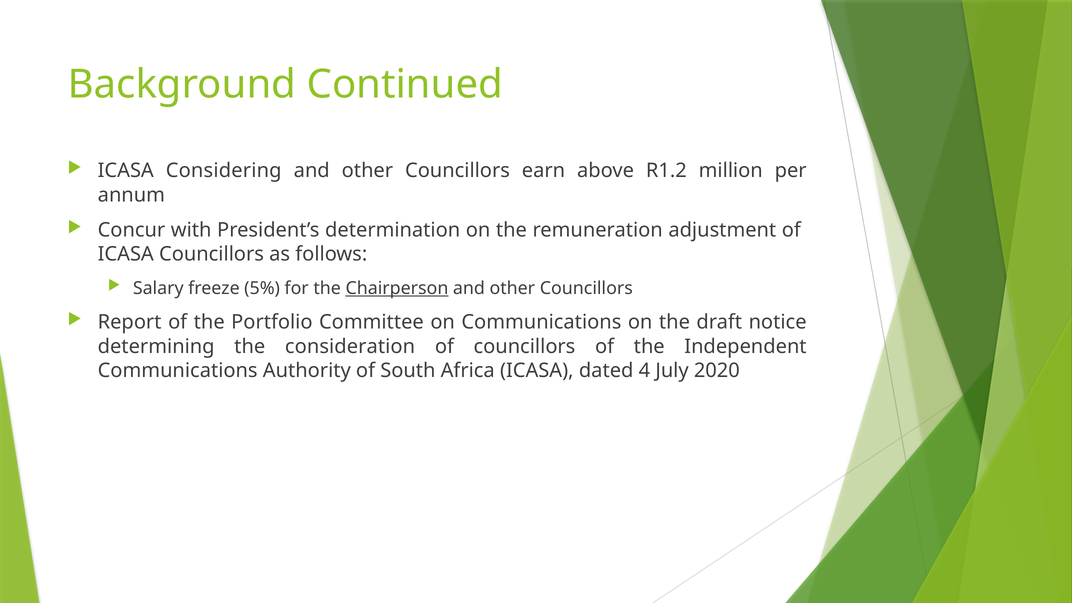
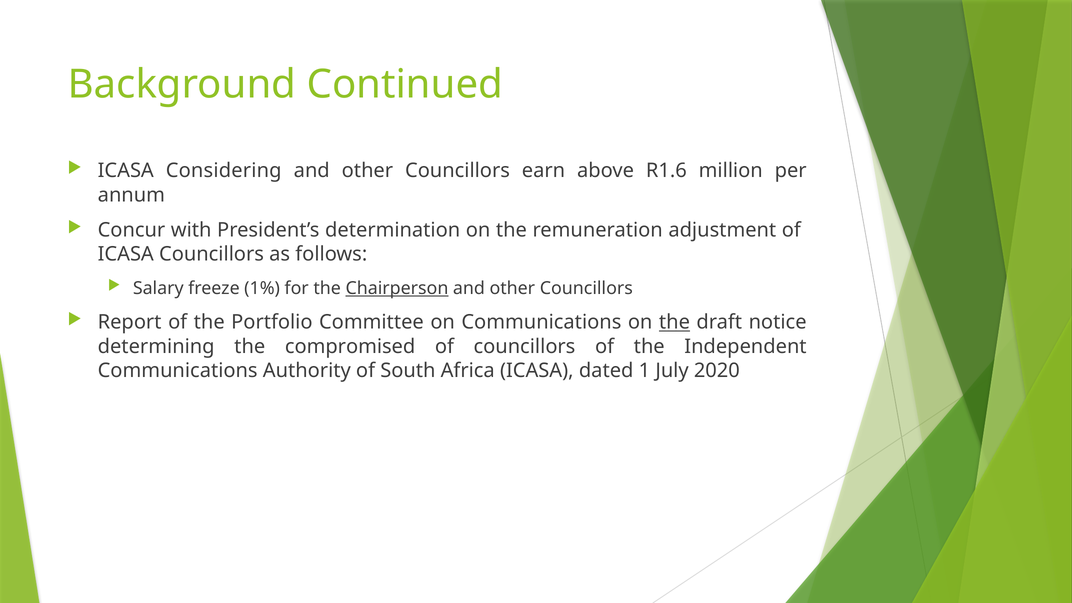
R1.2: R1.2 -> R1.6 (666, 171)
5%: 5% -> 1% (262, 288)
the underline: none -> present (674, 322)
consideration: consideration -> compromised (350, 346)
4: 4 -> 1 (644, 370)
